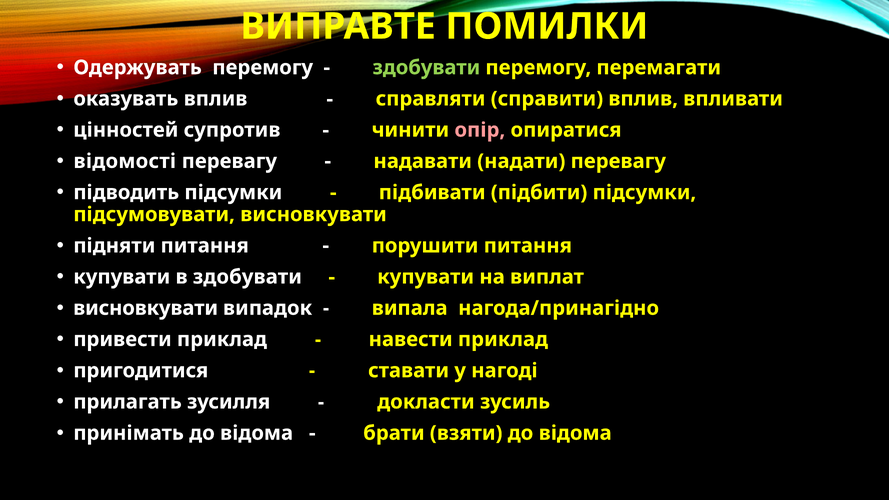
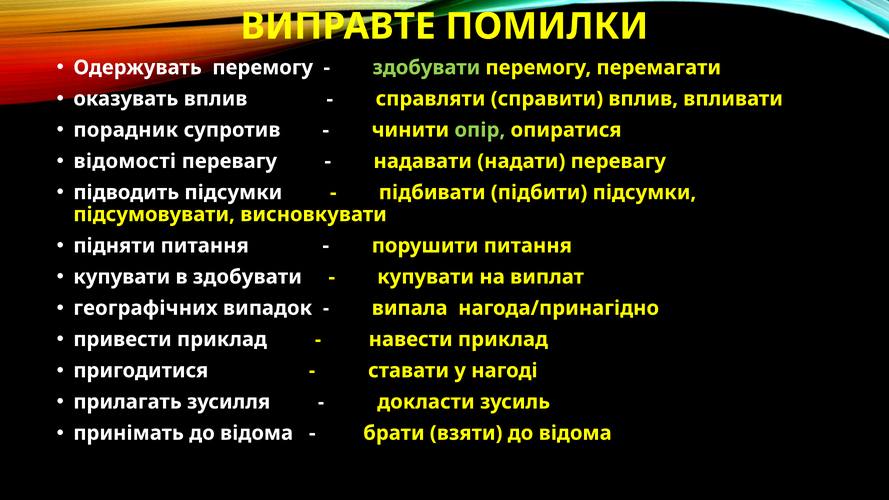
цінностей: цінностей -> порадник (126, 130)
опір colour: pink -> light green (480, 130)
висновкувати: висновкувати -> географічних (145, 308)
